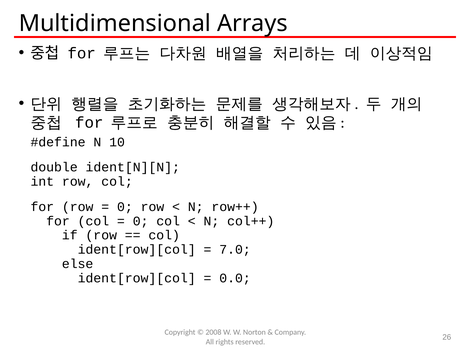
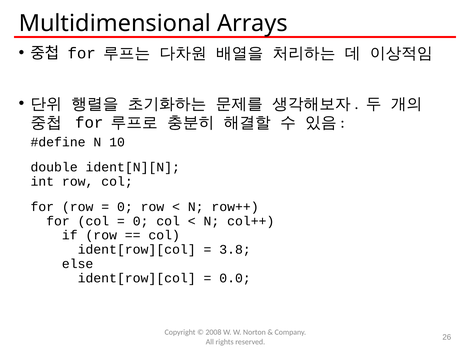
7.0: 7.0 -> 3.8 (235, 250)
